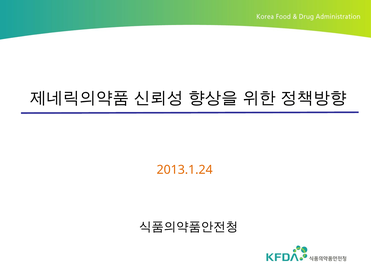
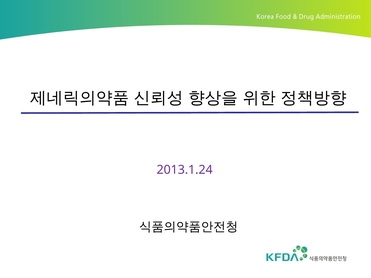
2013.1.24 colour: orange -> purple (185, 170)
